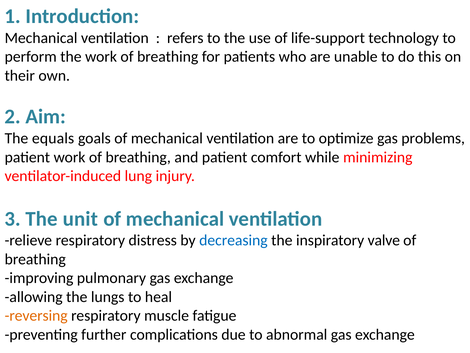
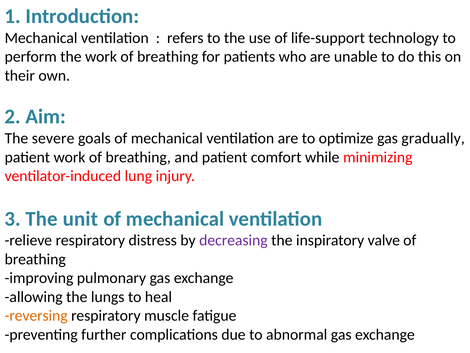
equals: equals -> severe (53, 138)
problems: problems -> gradually (433, 138)
decreasing colour: blue -> purple (233, 240)
